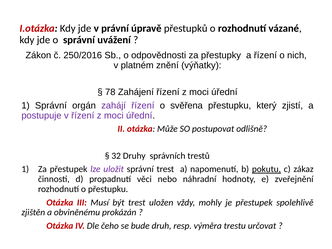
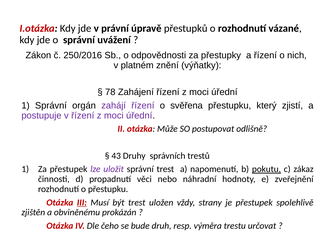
32: 32 -> 43 (116, 156)
III underline: none -> present (82, 202)
mohly: mohly -> strany (210, 202)
